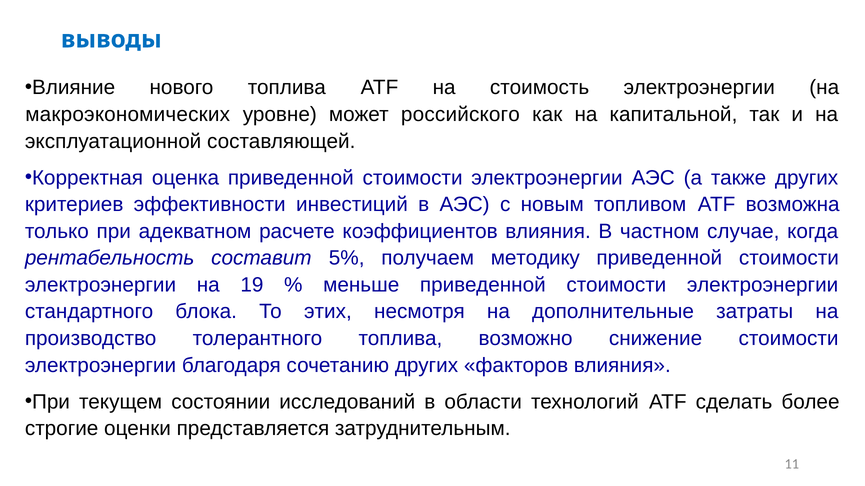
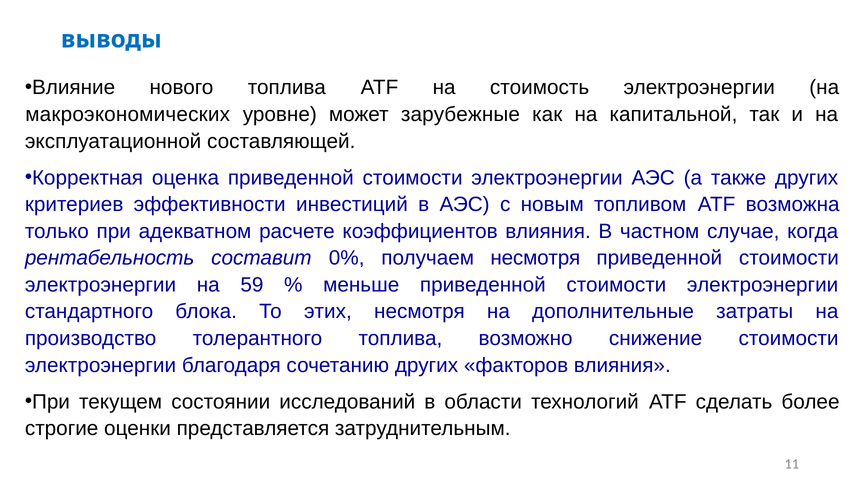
российского: российского -> зарубежные (460, 115)
5%: 5% -> 0% (347, 258)
получаем методику: методику -> несмотря (535, 258)
19: 19 -> 59 (252, 285)
